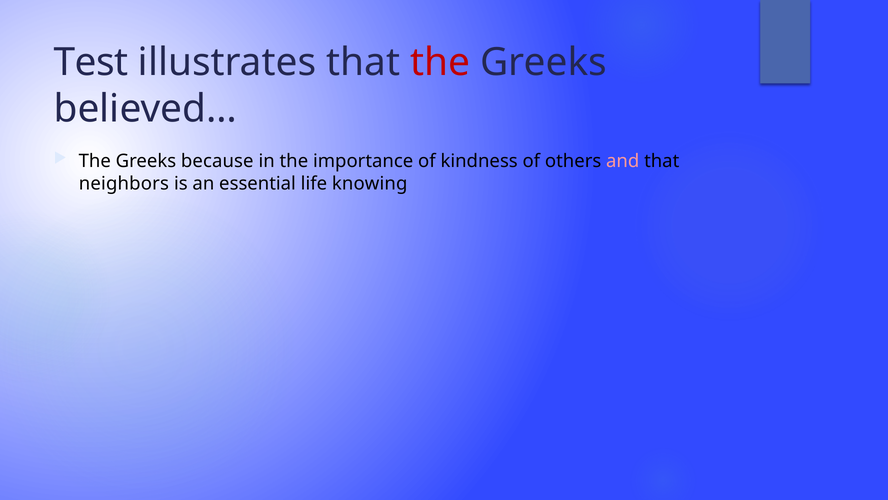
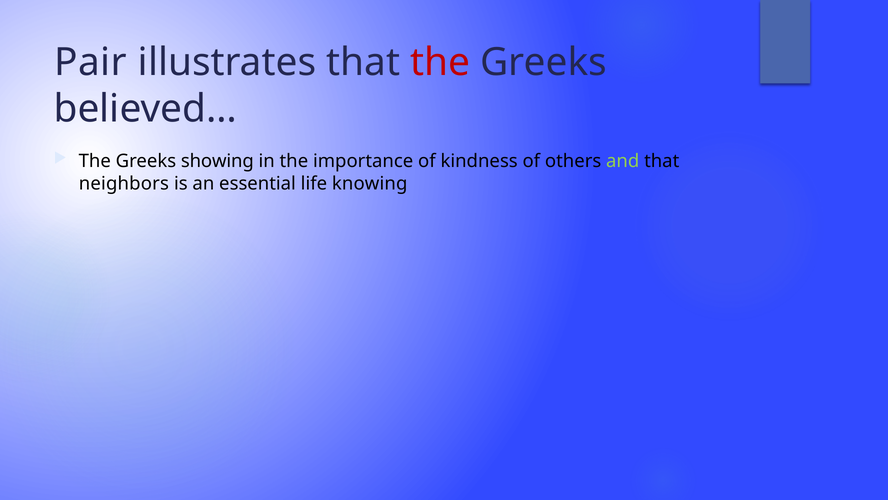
Test: Test -> Pair (91, 62)
because: because -> showing (217, 161)
and colour: pink -> light green (623, 161)
